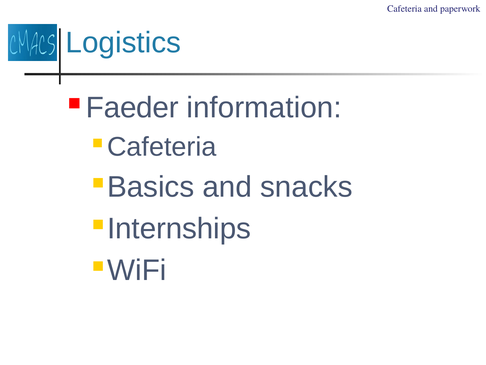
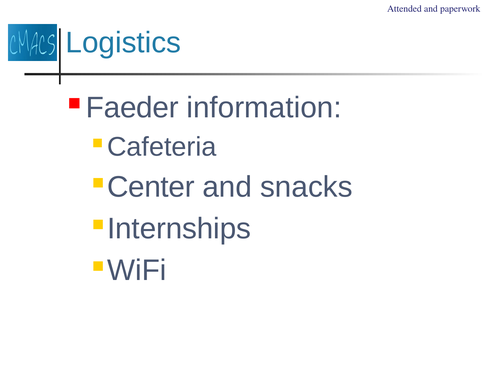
Cafeteria: Cafeteria -> Attended (404, 9)
Basics: Basics -> Center (151, 187)
